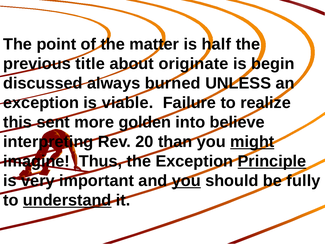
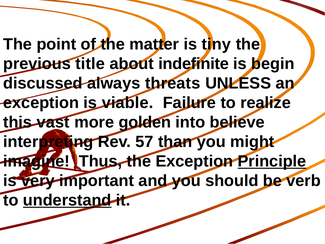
half: half -> tiny (216, 44)
originate: originate -> indefinite (194, 64)
burned: burned -> threats (173, 83)
sent: sent -> vast (53, 122)
20: 20 -> 57 (144, 142)
might underline: present -> none (252, 142)
you underline: present -> none (186, 181)
fully: fully -> verb (304, 181)
